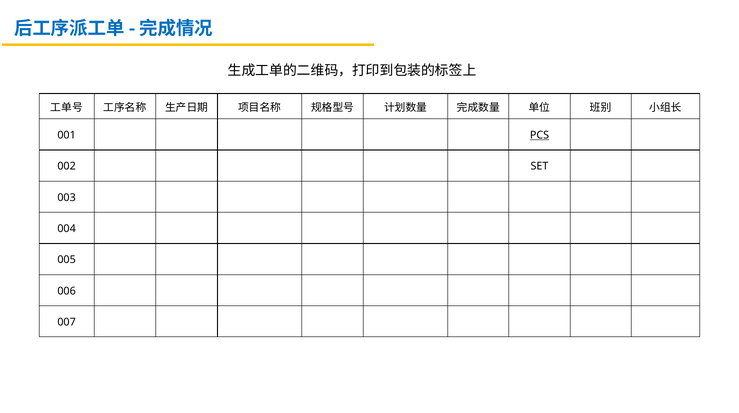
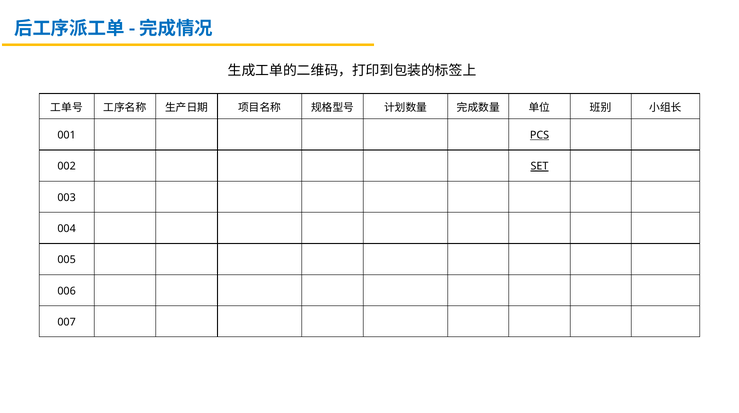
SET underline: none -> present (539, 166)
